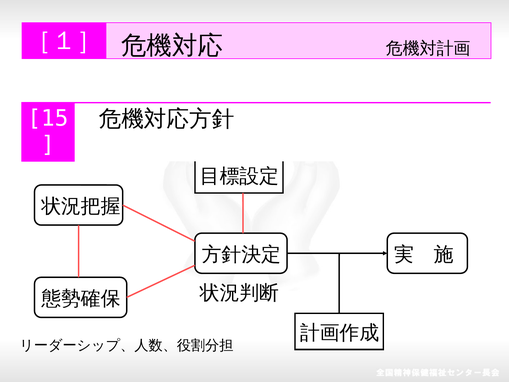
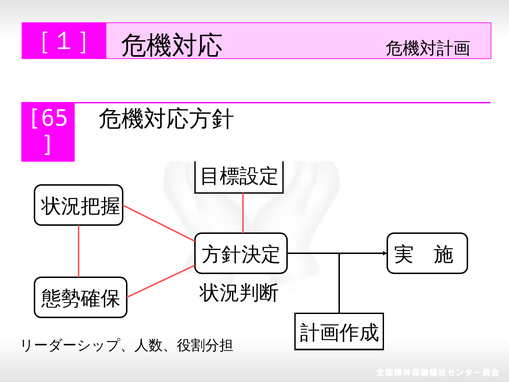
15: 15 -> 65 (48, 118)
